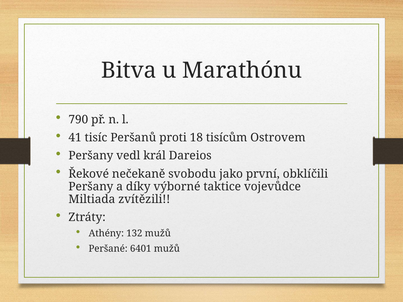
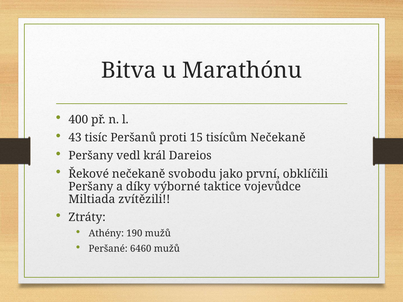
790: 790 -> 400 (78, 120)
41: 41 -> 43 (75, 138)
18: 18 -> 15 (196, 138)
tisícům Ostrovem: Ostrovem -> Nečekaně (278, 138)
132: 132 -> 190 (134, 234)
6401: 6401 -> 6460 (141, 249)
